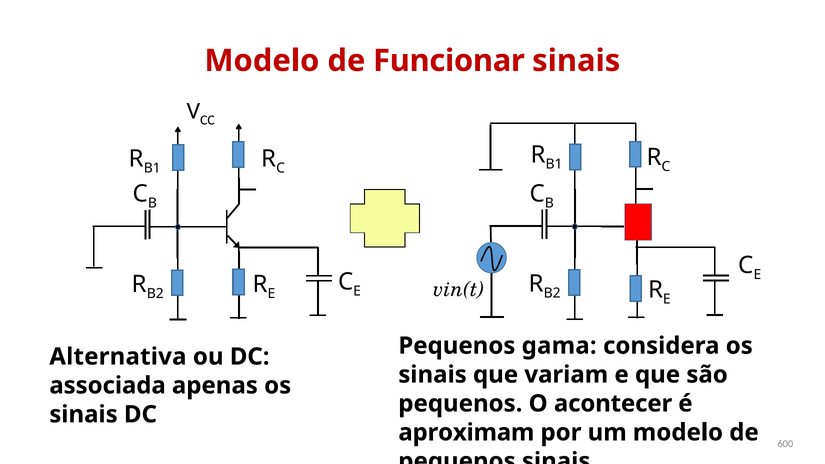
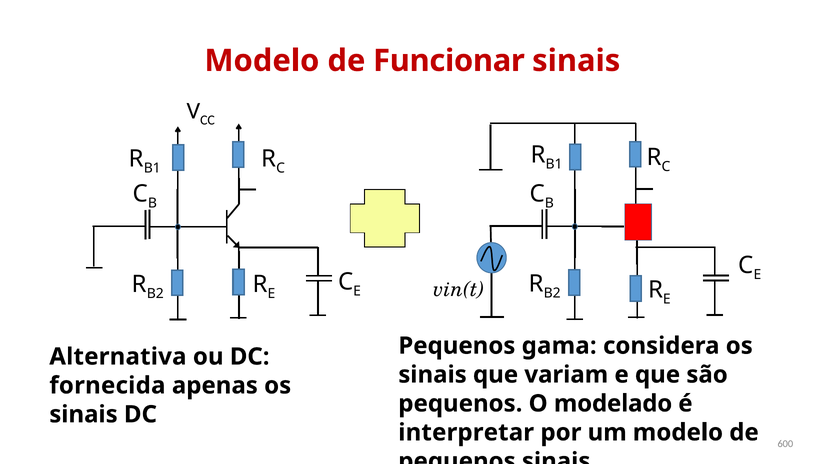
associada: associada -> fornecida (107, 386)
acontecer: acontecer -> modelado (613, 404)
aproximam: aproximam -> interpretar (466, 433)
